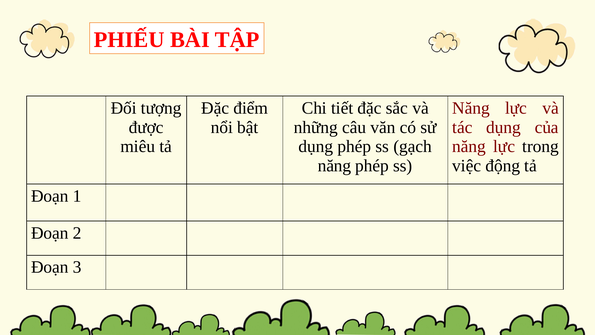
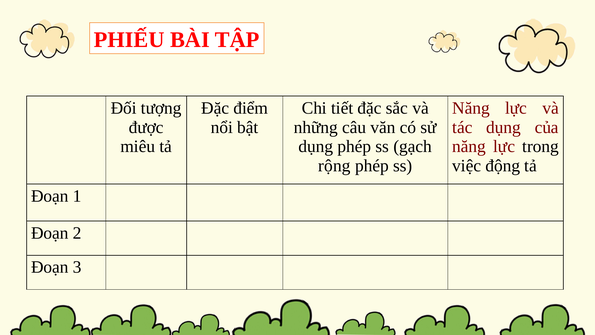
năng: năng -> rộng (334, 166)
